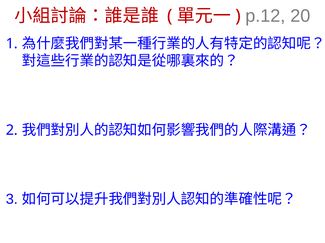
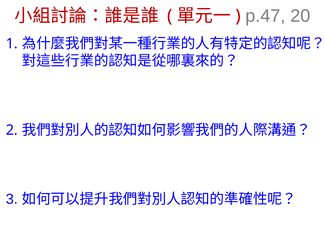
p.12: p.12 -> p.47 (265, 16)
